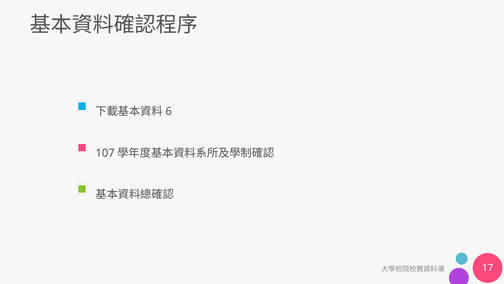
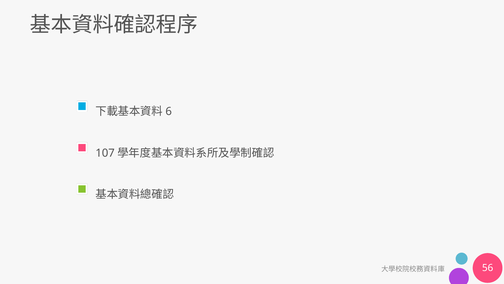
17: 17 -> 56 (488, 267)
